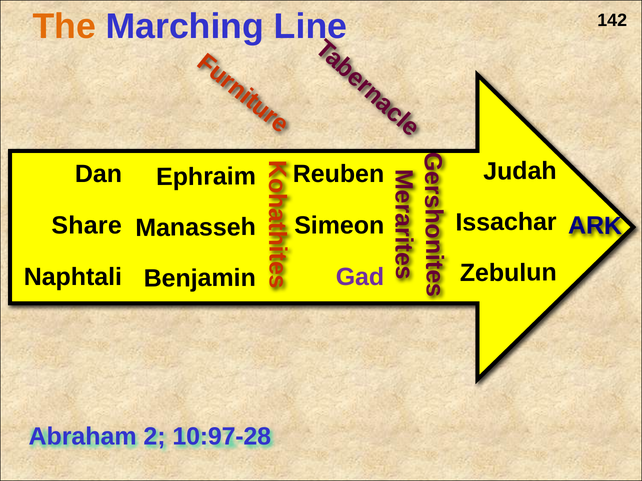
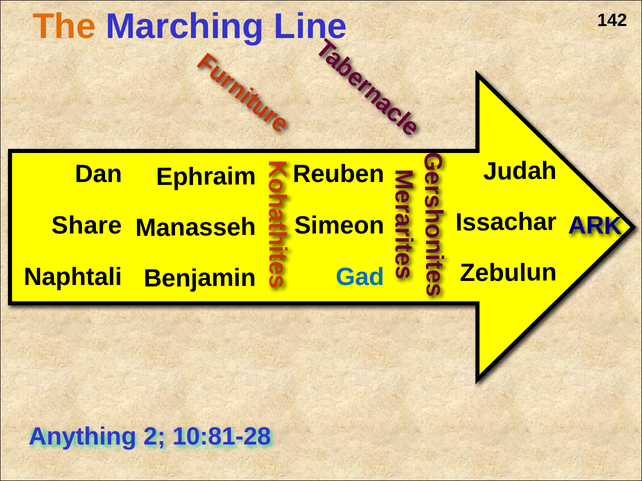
Gad colour: purple -> blue (360, 277)
Abraham: Abraham -> Anything (83, 437)
10:97-28: 10:97-28 -> 10:81-28 (222, 437)
